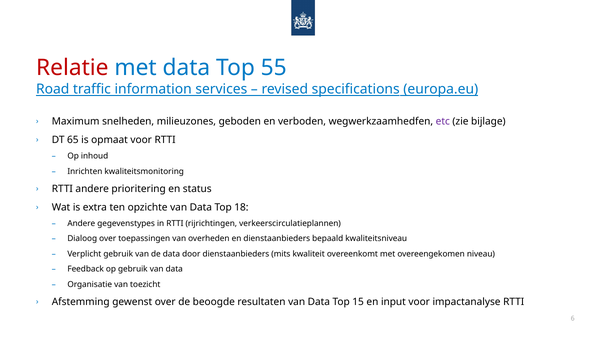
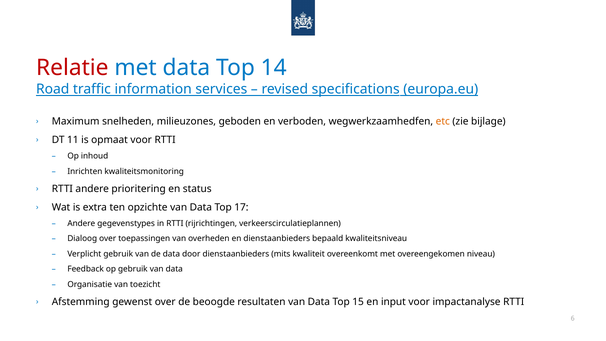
55: 55 -> 14 (274, 68)
etc colour: purple -> orange (443, 121)
65: 65 -> 11 (73, 140)
18: 18 -> 17 (241, 207)
